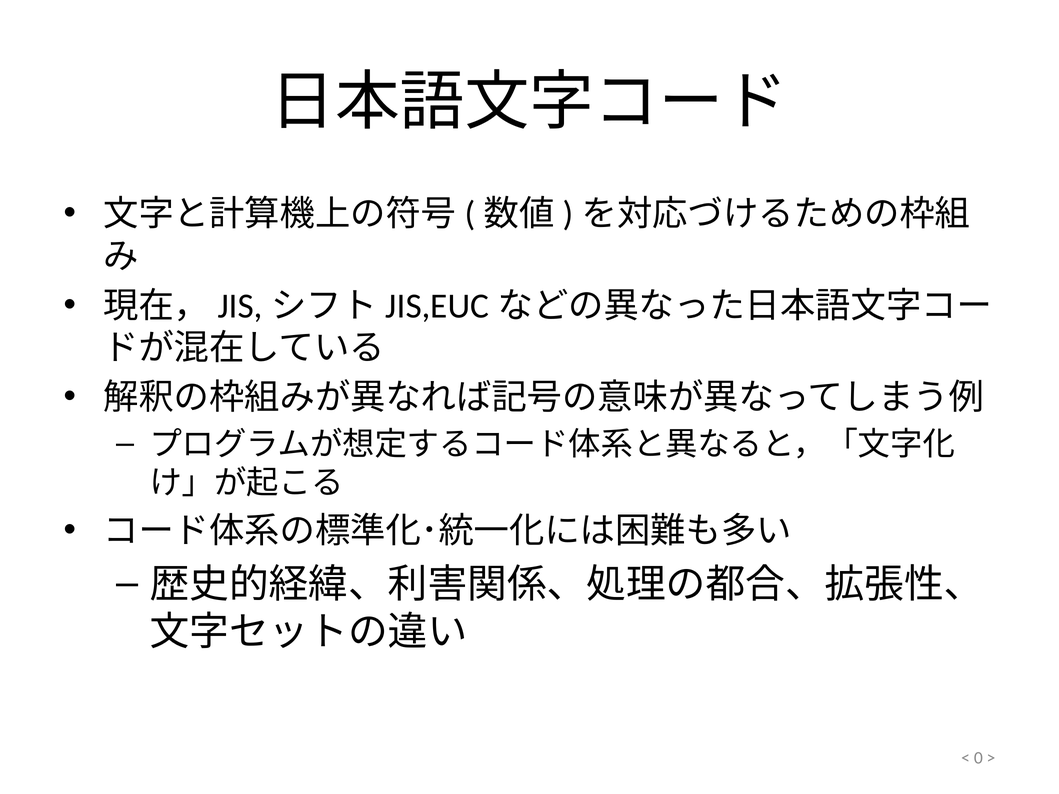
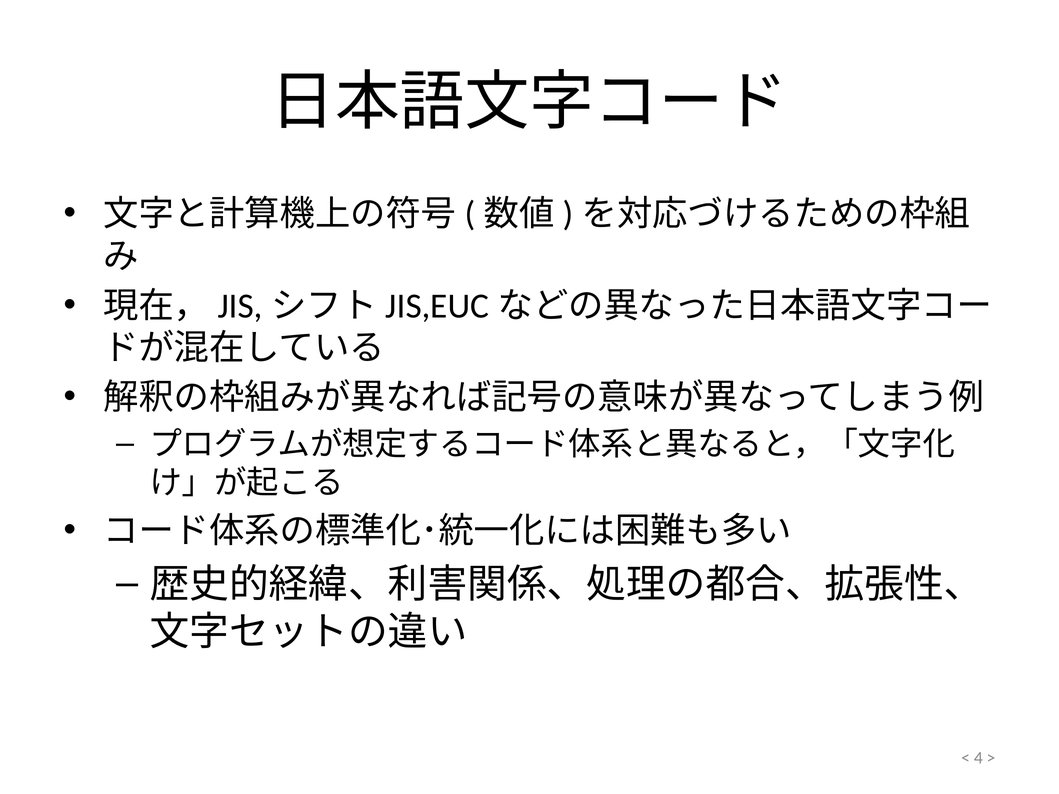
0: 0 -> 4 (978, 758)
